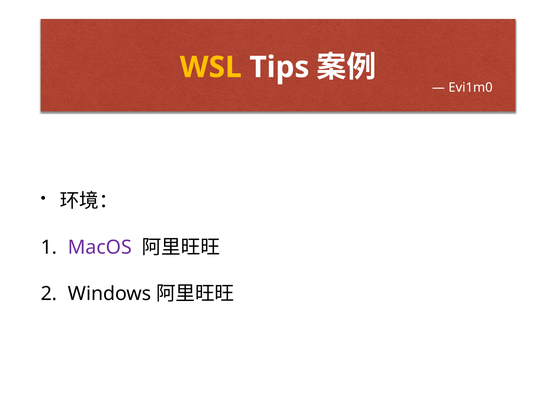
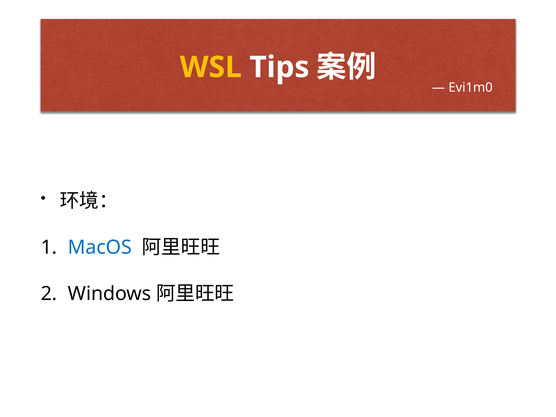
MacOS colour: purple -> blue (100, 247)
